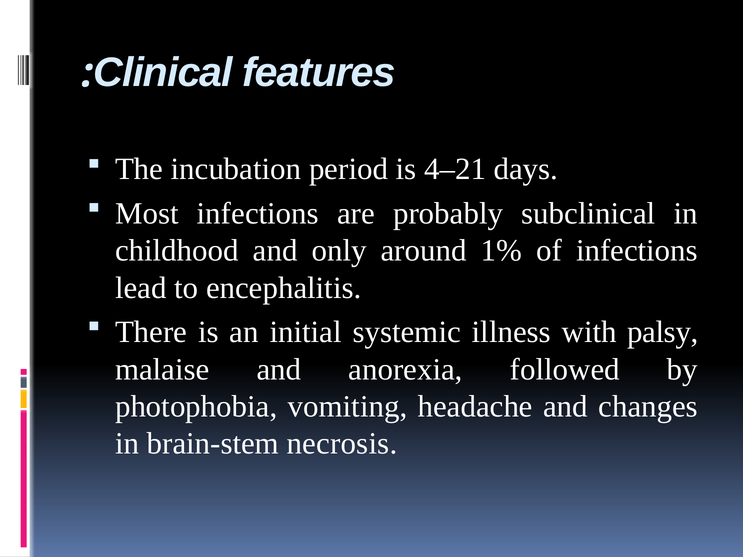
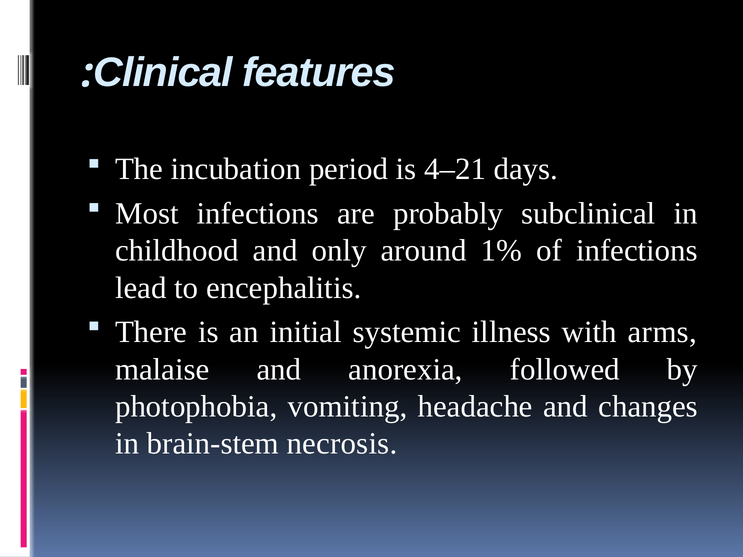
palsy: palsy -> arms (662, 332)
